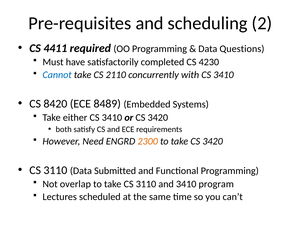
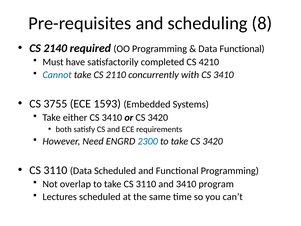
2: 2 -> 8 (262, 23)
4411: 4411 -> 2140 (55, 48)
Data Questions: Questions -> Functional (242, 49)
4230: 4230 -> 4210 (209, 62)
8420: 8420 -> 3755 (55, 104)
8489: 8489 -> 1593 (107, 104)
2300 colour: orange -> blue (148, 141)
Data Submitted: Submitted -> Scheduled (115, 171)
